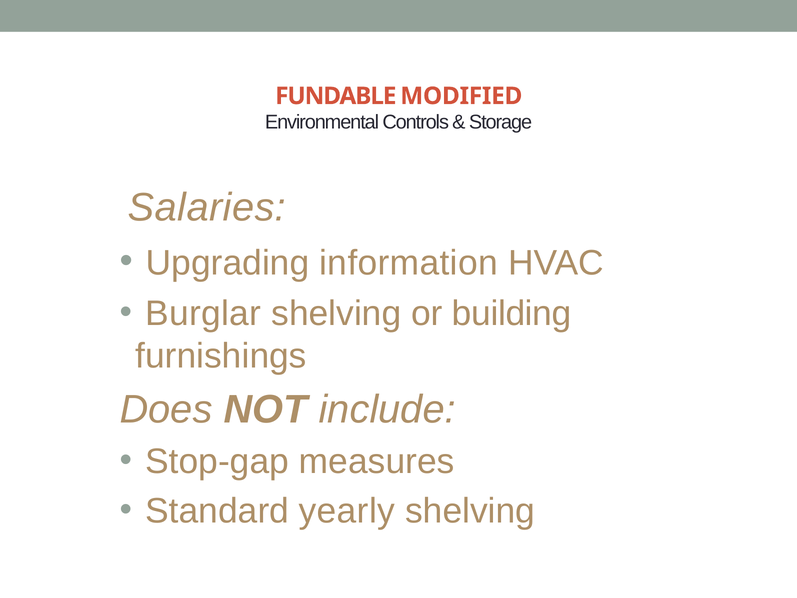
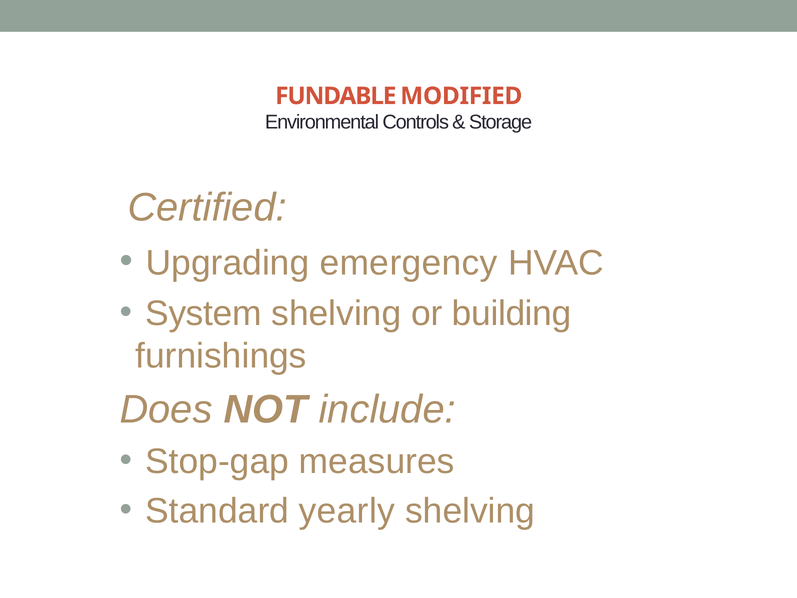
Salaries: Salaries -> Certified (207, 208)
information: information -> emergency (409, 263)
Burglar: Burglar -> System (204, 313)
